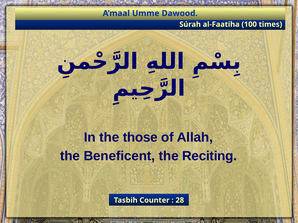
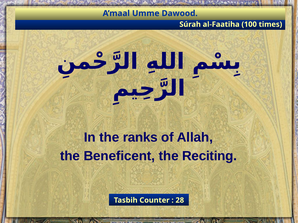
those: those -> ranks (140, 138)
